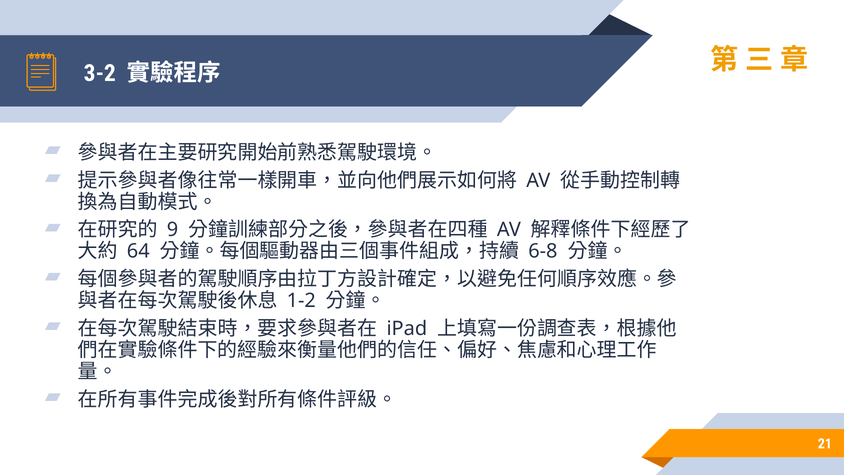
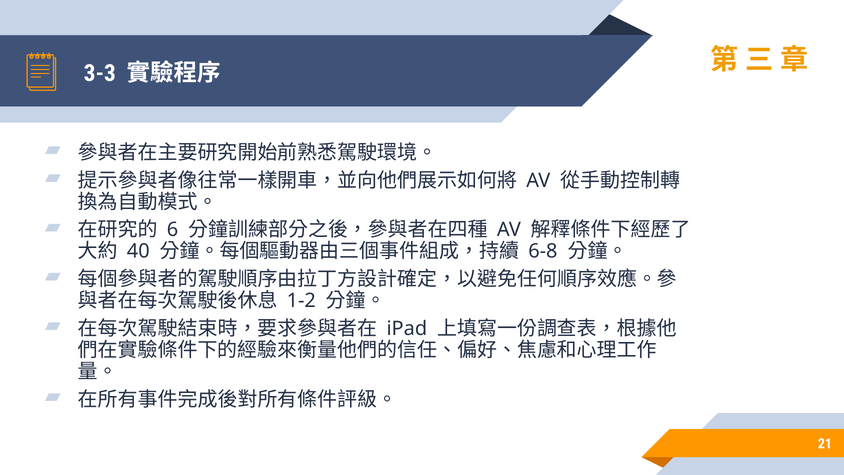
3-2: 3-2 -> 3-3 (100, 73)
9: 9 -> 6 (173, 230)
64: 64 -> 40 (138, 251)
